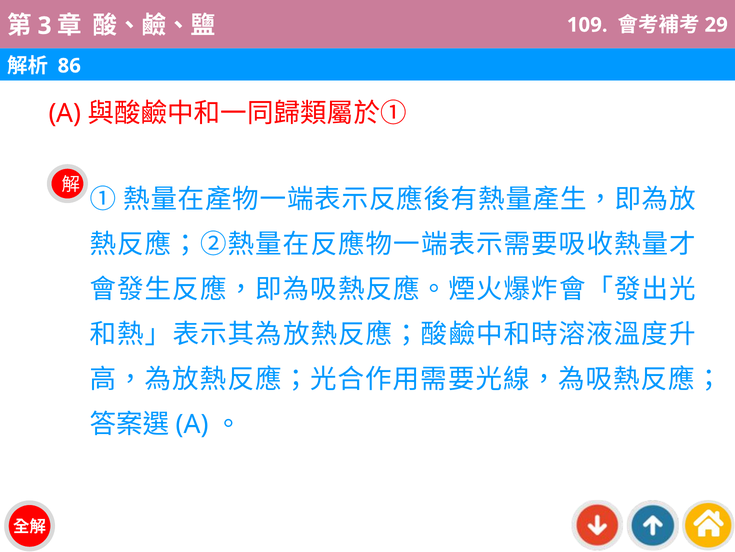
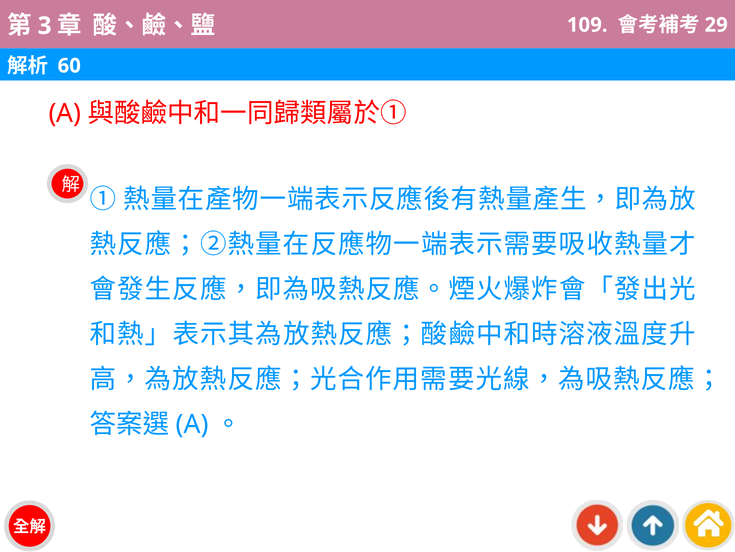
86: 86 -> 60 (69, 66)
